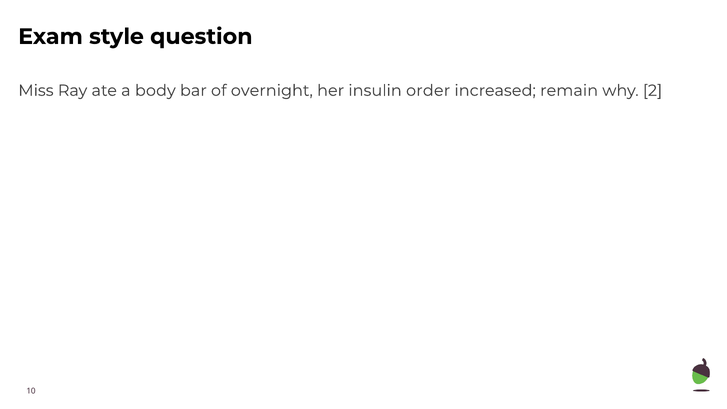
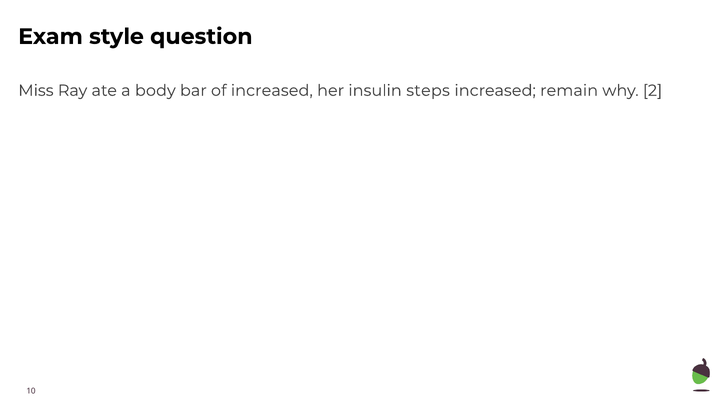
of overnight: overnight -> increased (272, 91)
order: order -> steps (428, 91)
